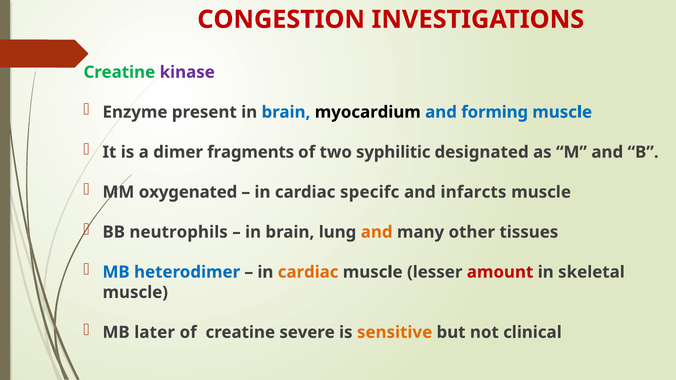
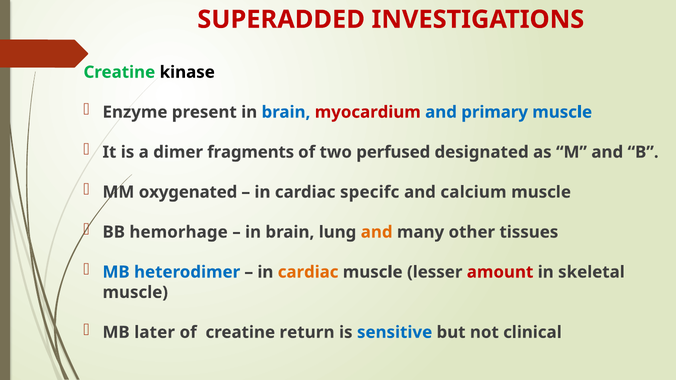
CONGESTION: CONGESTION -> SUPERADDED (281, 20)
kinase colour: purple -> black (187, 72)
myocardium colour: black -> red (368, 112)
forming: forming -> primary (495, 112)
syphilitic: syphilitic -> perfused (393, 152)
infarcts: infarcts -> calcium (473, 192)
neutrophils: neutrophils -> hemorhage (179, 232)
severe: severe -> return (307, 333)
sensitive colour: orange -> blue (395, 333)
